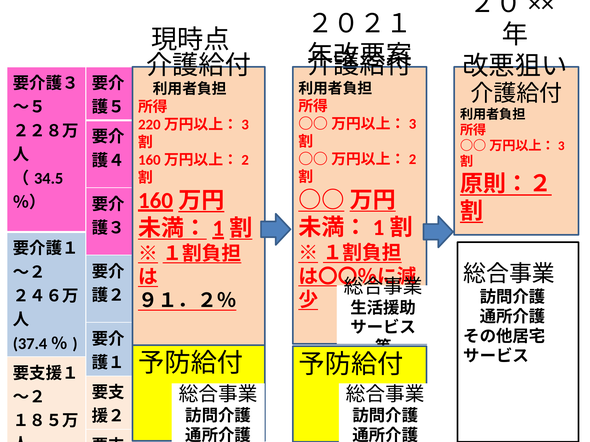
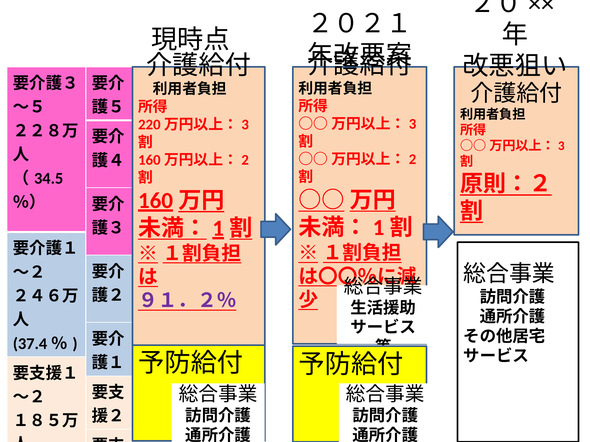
９１．２％ colour: black -> purple (187, 301)
